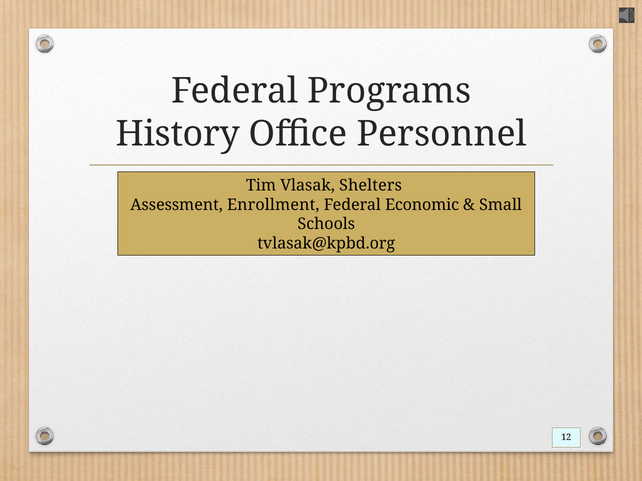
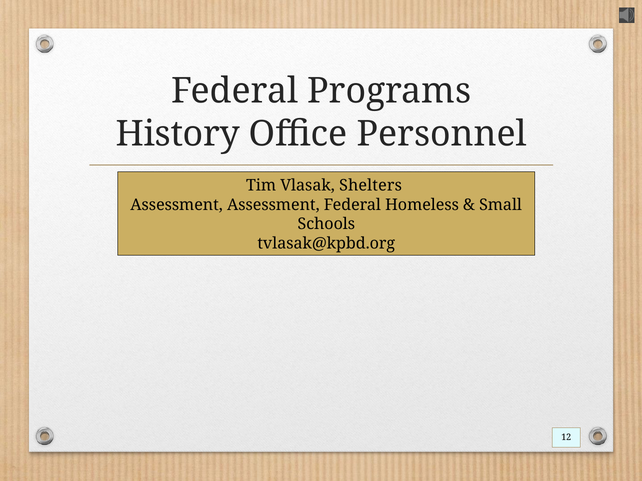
Assessment Enrollment: Enrollment -> Assessment (273, 205)
Economic: Economic -> Homeless (422, 205)
